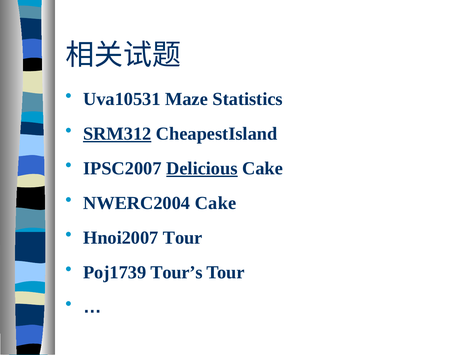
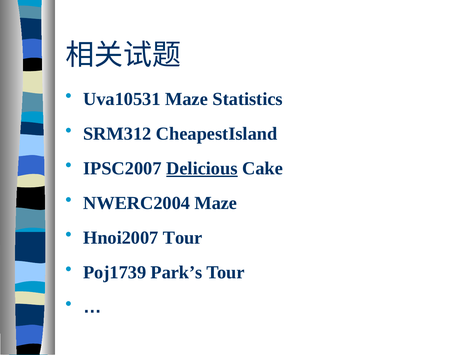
SRM312 underline: present -> none (117, 134)
NWERC2004 Cake: Cake -> Maze (216, 203)
Tour’s: Tour’s -> Park’s (176, 272)
